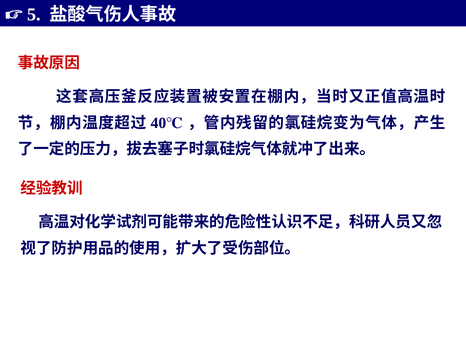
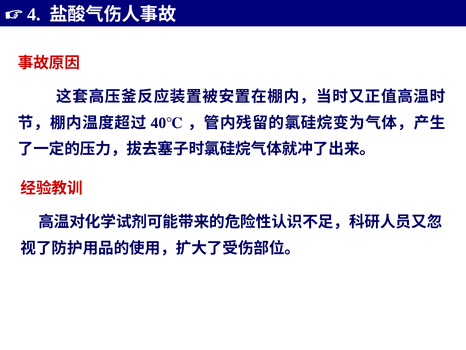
5: 5 -> 4 (34, 14)
